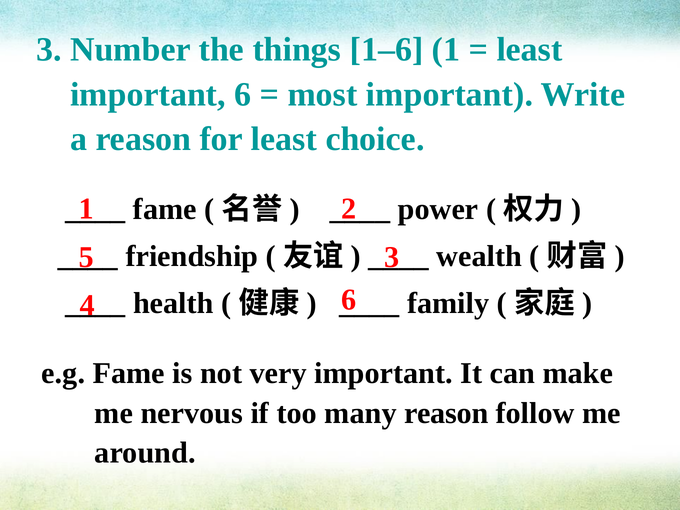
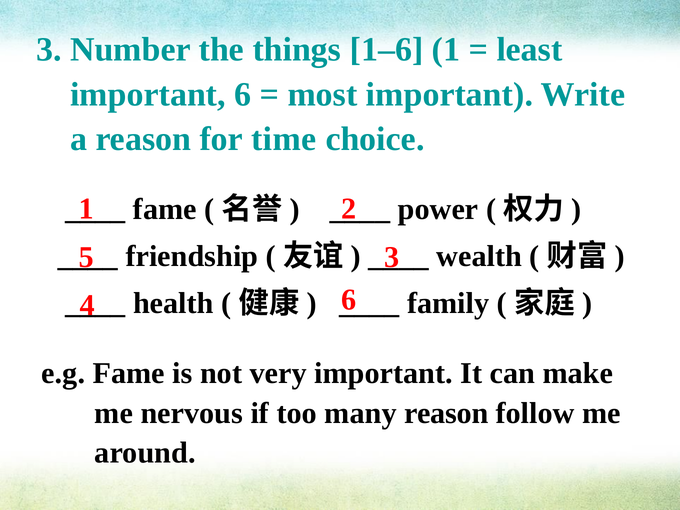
for least: least -> time (284, 139)
